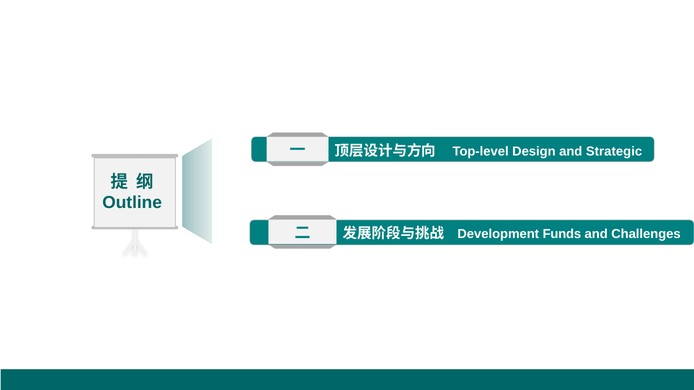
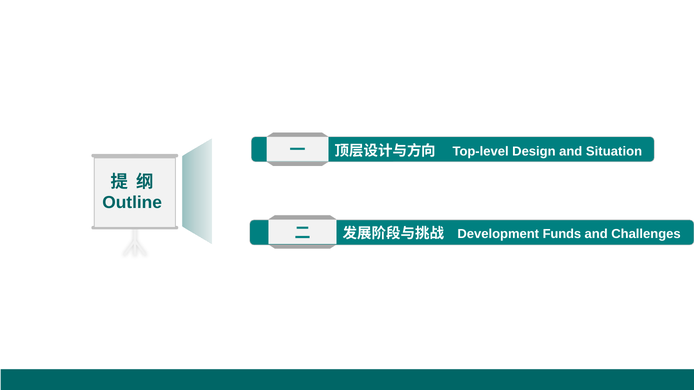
Strategic: Strategic -> Situation (614, 151)
